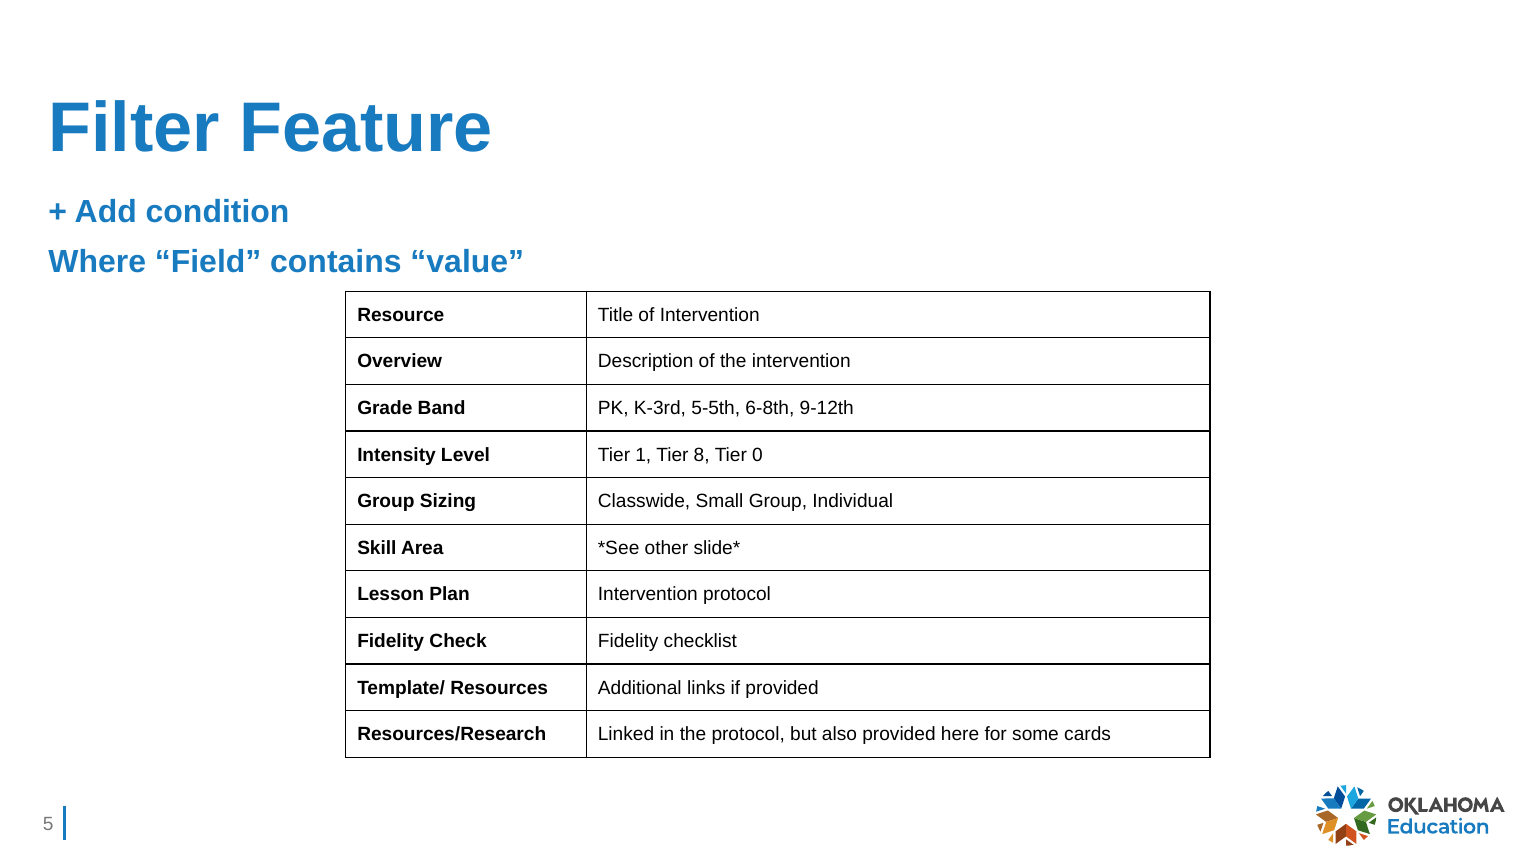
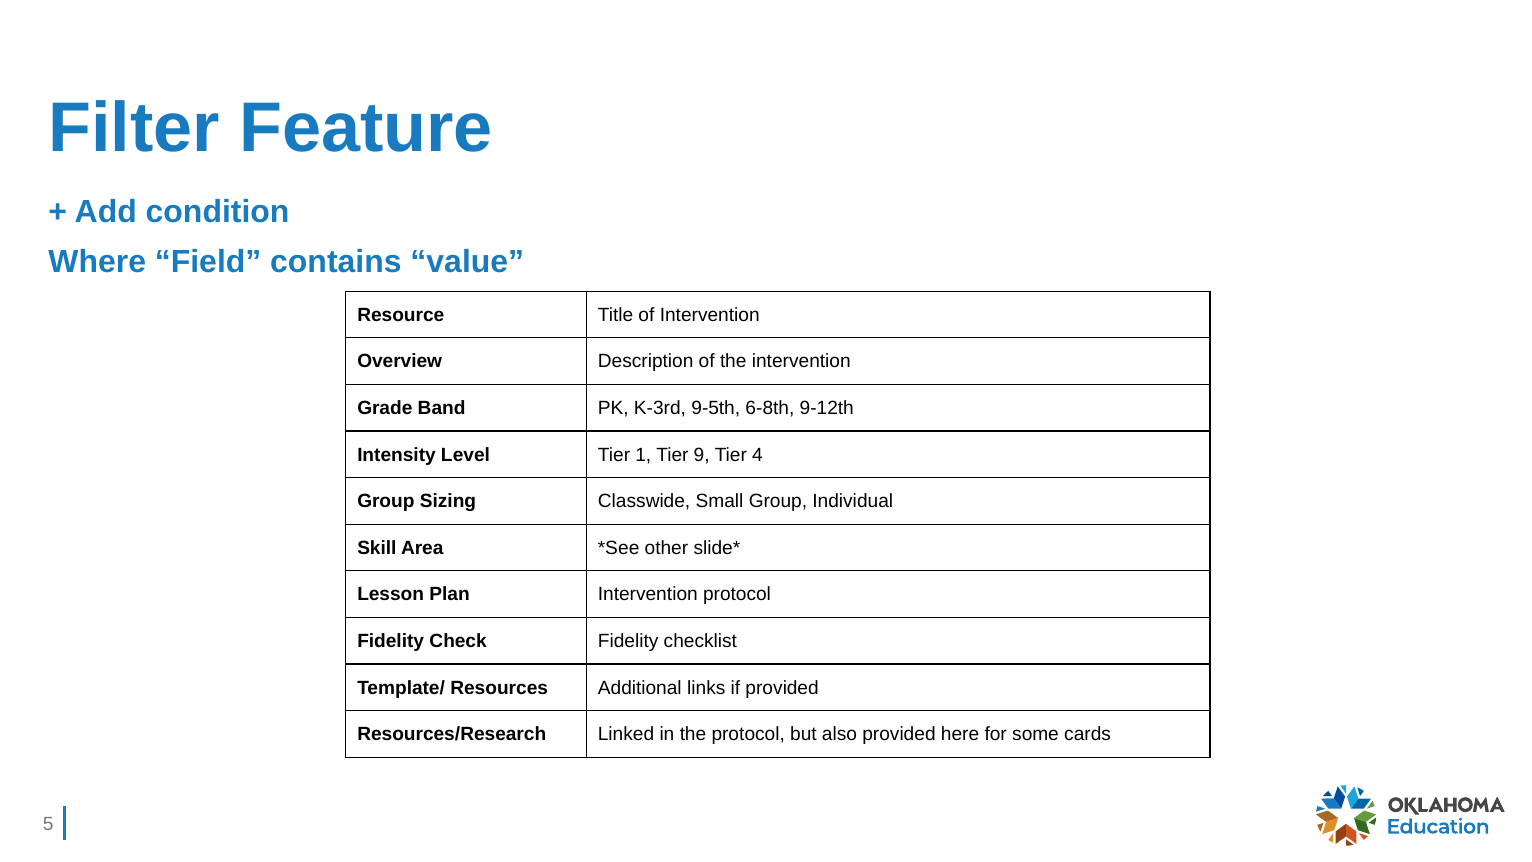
5-5th: 5-5th -> 9-5th (716, 408)
8: 8 -> 9 (702, 455)
0: 0 -> 4 (758, 455)
